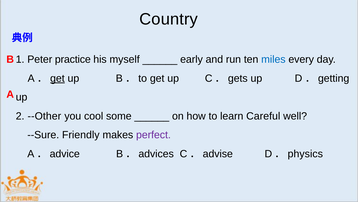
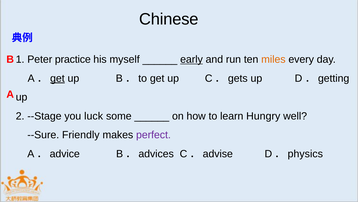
Country: Country -> Chinese (169, 19)
early underline: none -> present (191, 59)
miles colour: blue -> orange (273, 59)
--Other: --Other -> --Stage (44, 116)
cool: cool -> luck (94, 116)
Careful: Careful -> Hungry (263, 116)
